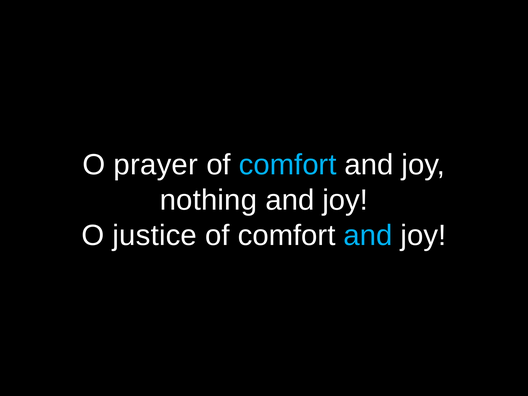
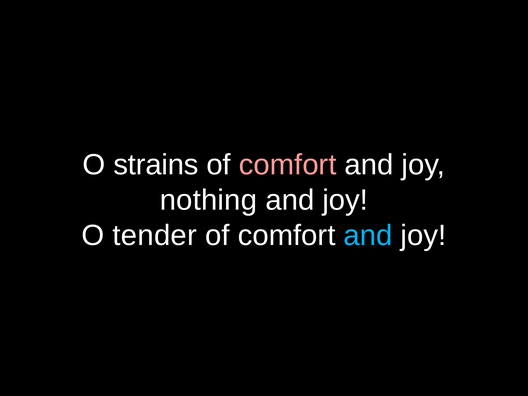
prayer: prayer -> strains (156, 165)
comfort colour: light blue -> pink (288, 165)
justice: justice -> tender (155, 235)
